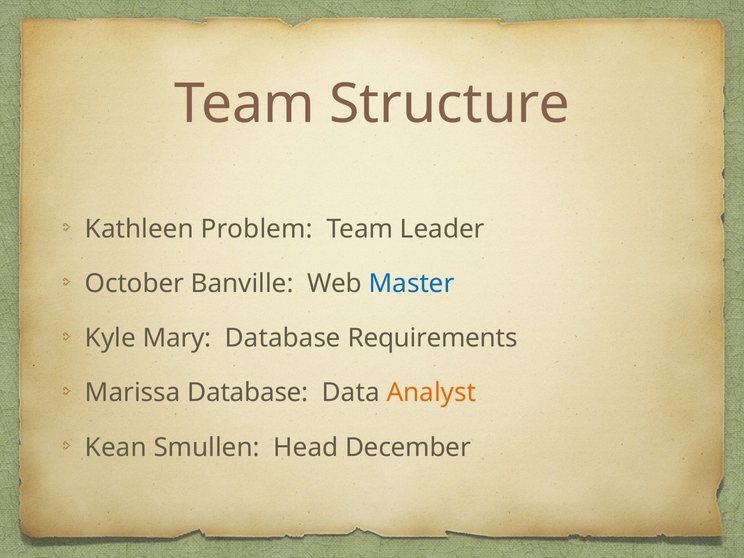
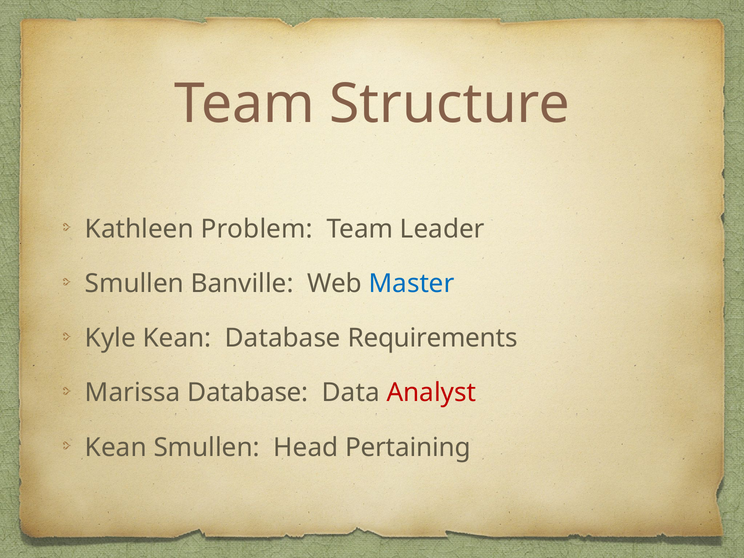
October: October -> Smullen (134, 284)
Kyle Mary: Mary -> Kean (177, 338)
Analyst colour: orange -> red (431, 393)
December: December -> Pertaining (408, 448)
